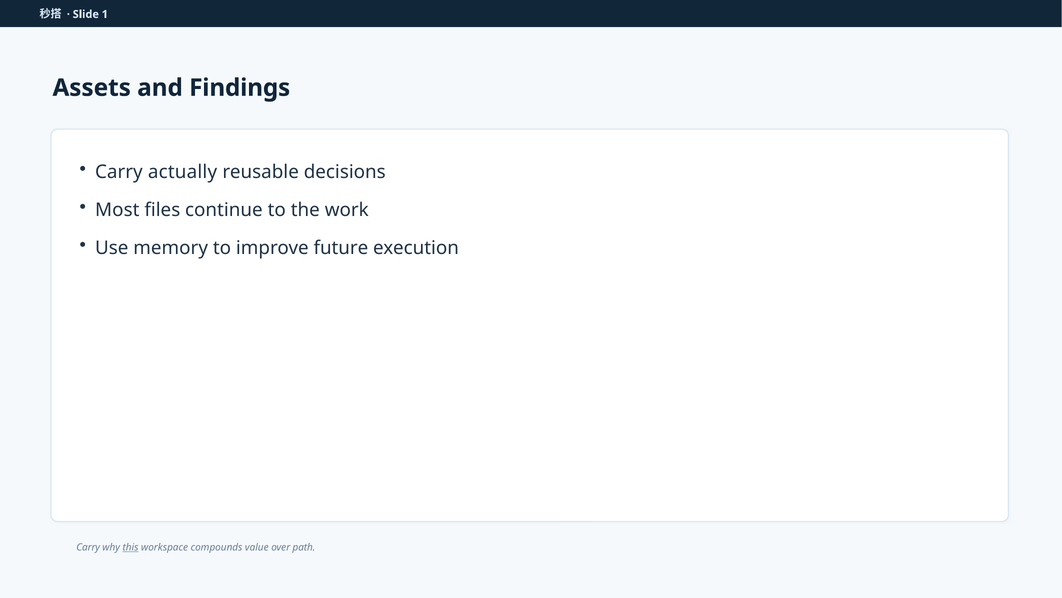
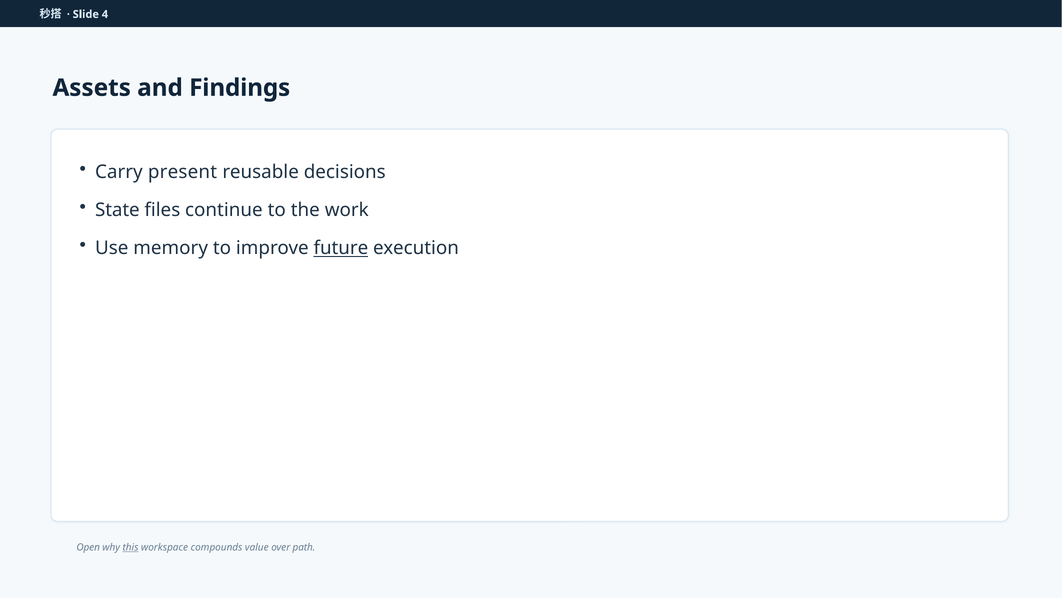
1: 1 -> 4 (105, 14)
actually: actually -> present (183, 172)
Most: Most -> State (117, 210)
future underline: none -> present (341, 248)
Carry: Carry -> Open (88, 547)
